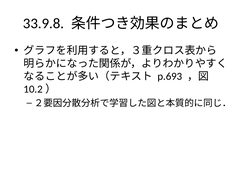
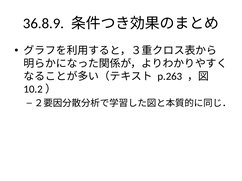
33.9.8: 33.9.8 -> 36.8.9 (44, 23)
p.693: p.693 -> p.263 (170, 77)
